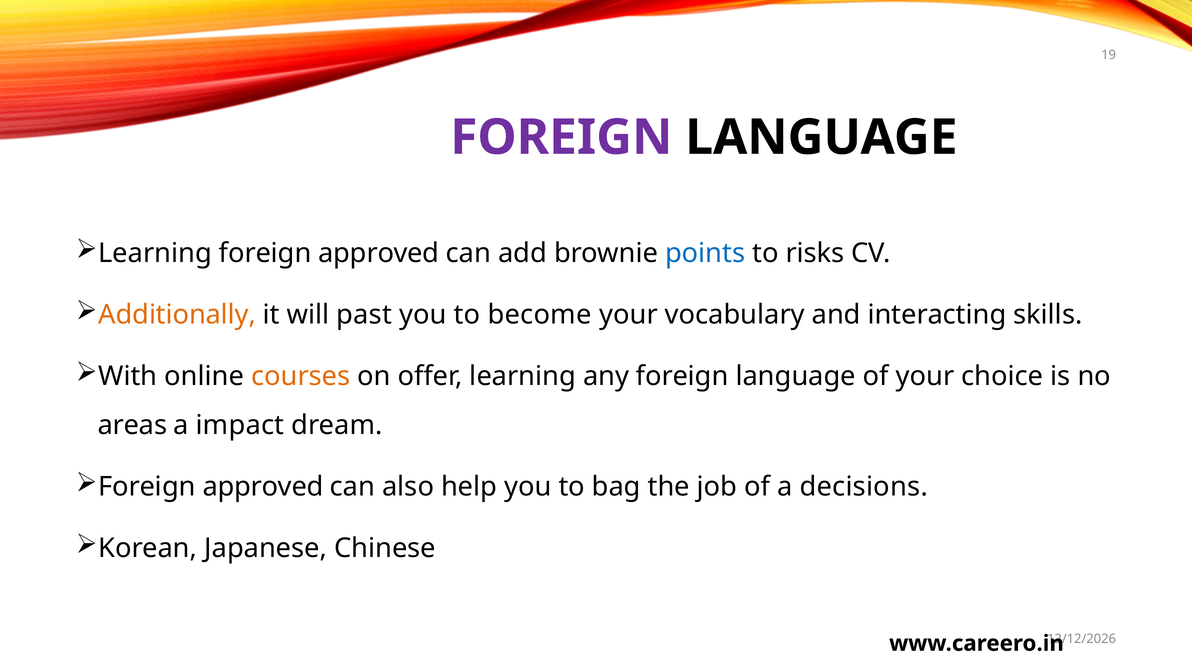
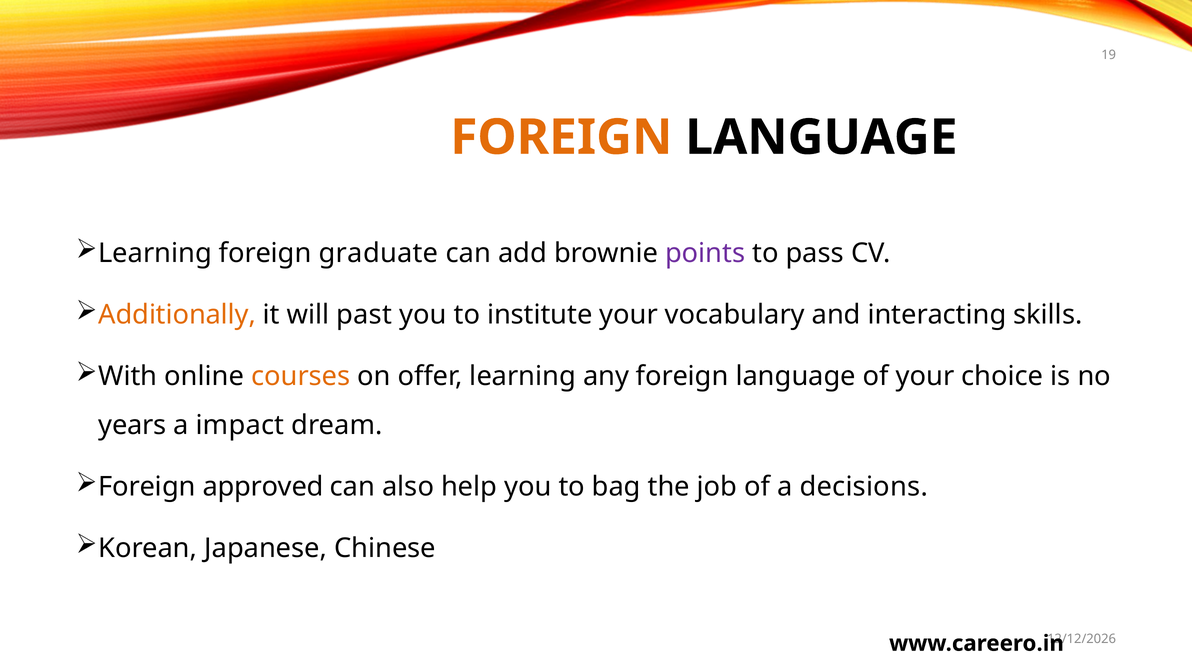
FOREIGN colour: purple -> orange (561, 138)
Learning foreign approved: approved -> graduate (379, 254)
points colour: blue -> purple (705, 254)
risks: risks -> pass (815, 254)
become: become -> institute (540, 315)
areas: areas -> years (132, 426)
